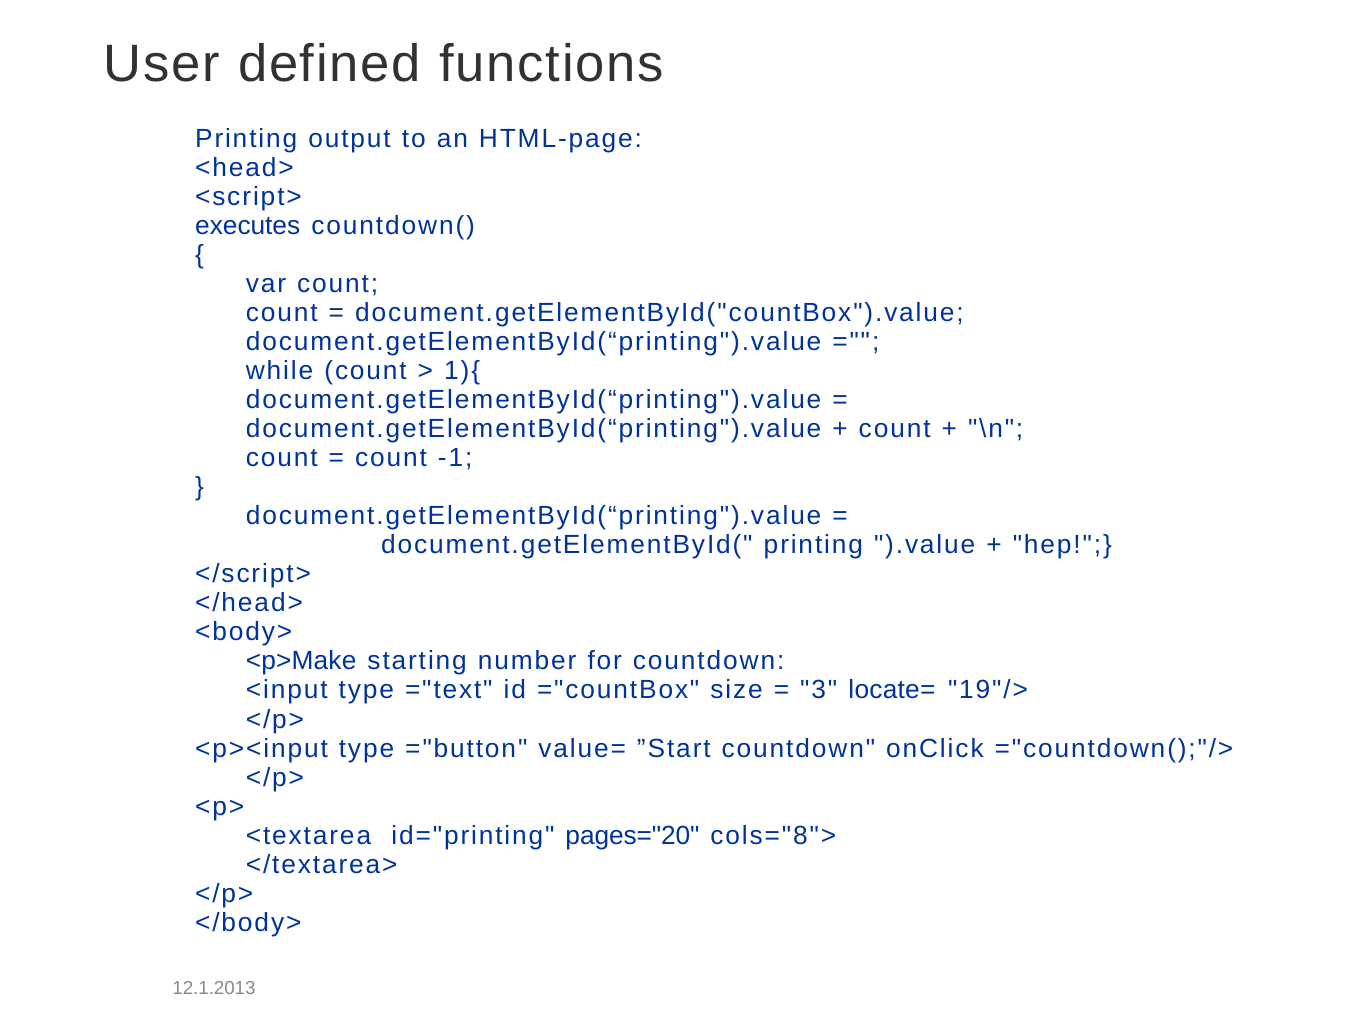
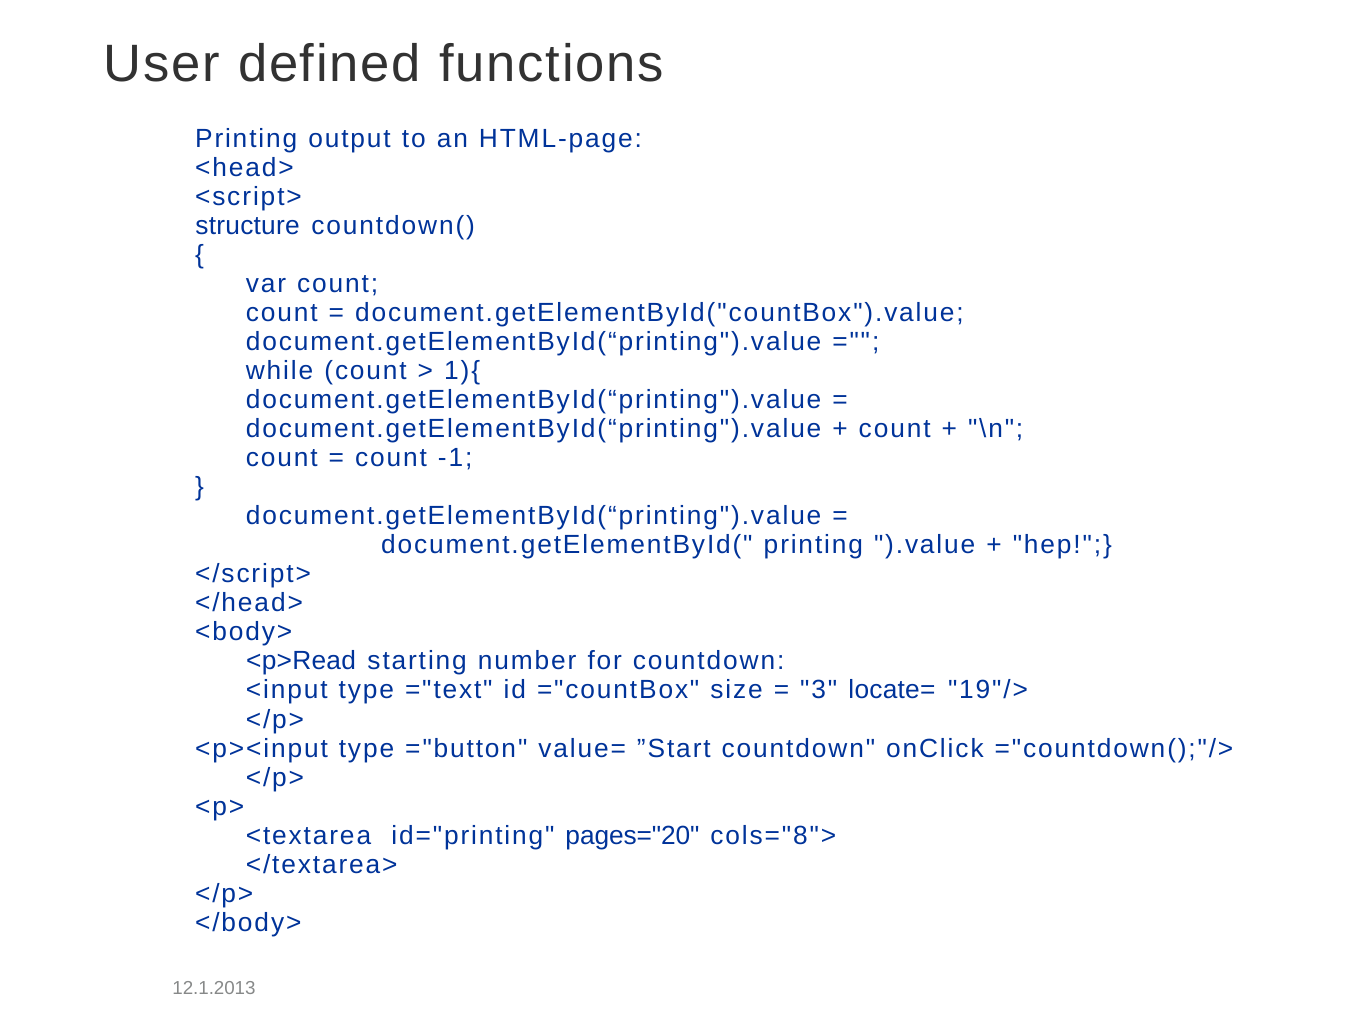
executes: executes -> structure (248, 226)
<p>Make: <p>Make -> <p>Read (301, 661)
